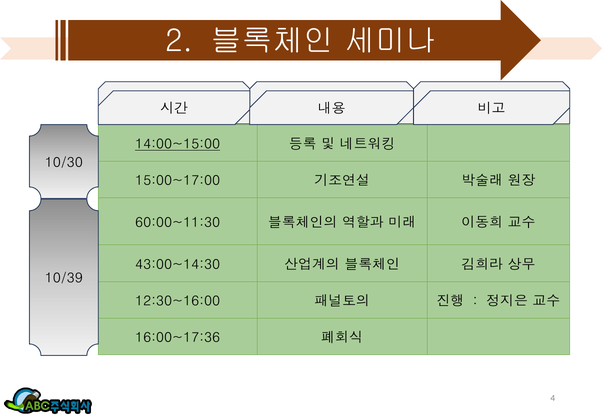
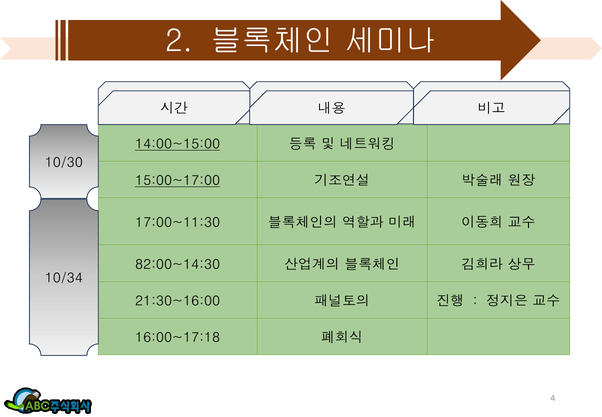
15:00~17:00 underline: none -> present (178, 181)
60:00~11:30: 60:00~11:30 -> 17:00~11:30 (178, 223)
43:00~14:30: 43:00~14:30 -> 82:00~14:30 (178, 264)
10/39: 10/39 -> 10/34 (64, 278)
12:30~16:00: 12:30~16:00 -> 21:30~16:00 (178, 301)
16:00~17:36: 16:00~17:36 -> 16:00~17:18 (178, 338)
